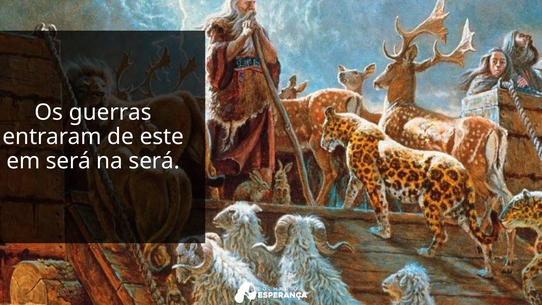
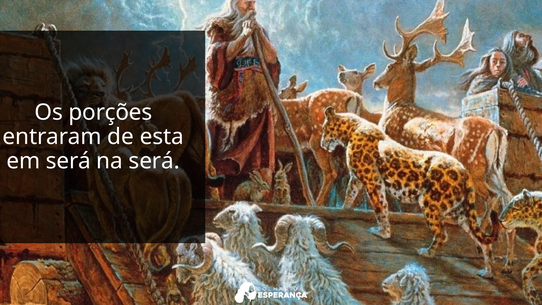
guerras: guerras -> porções (110, 112)
este: este -> esta (162, 137)
